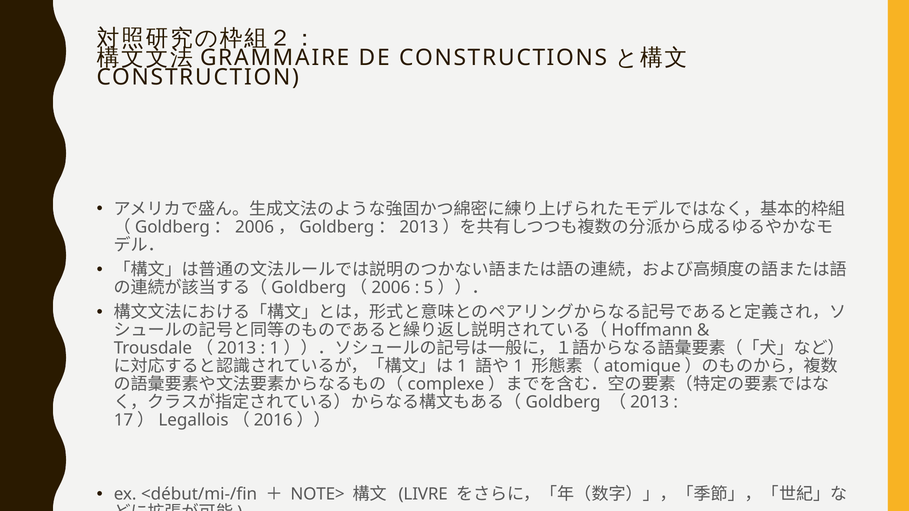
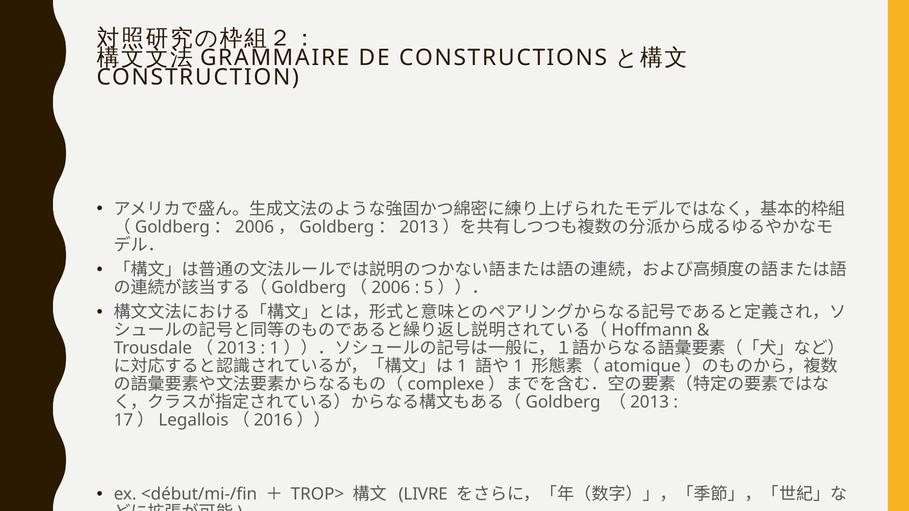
NOTE>: NOTE> -> TROP> (317, 494)
